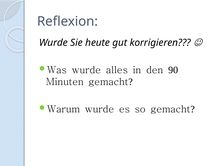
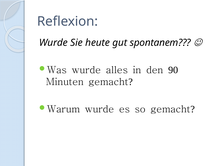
korrigieren: korrigieren -> spontanem (160, 43)
